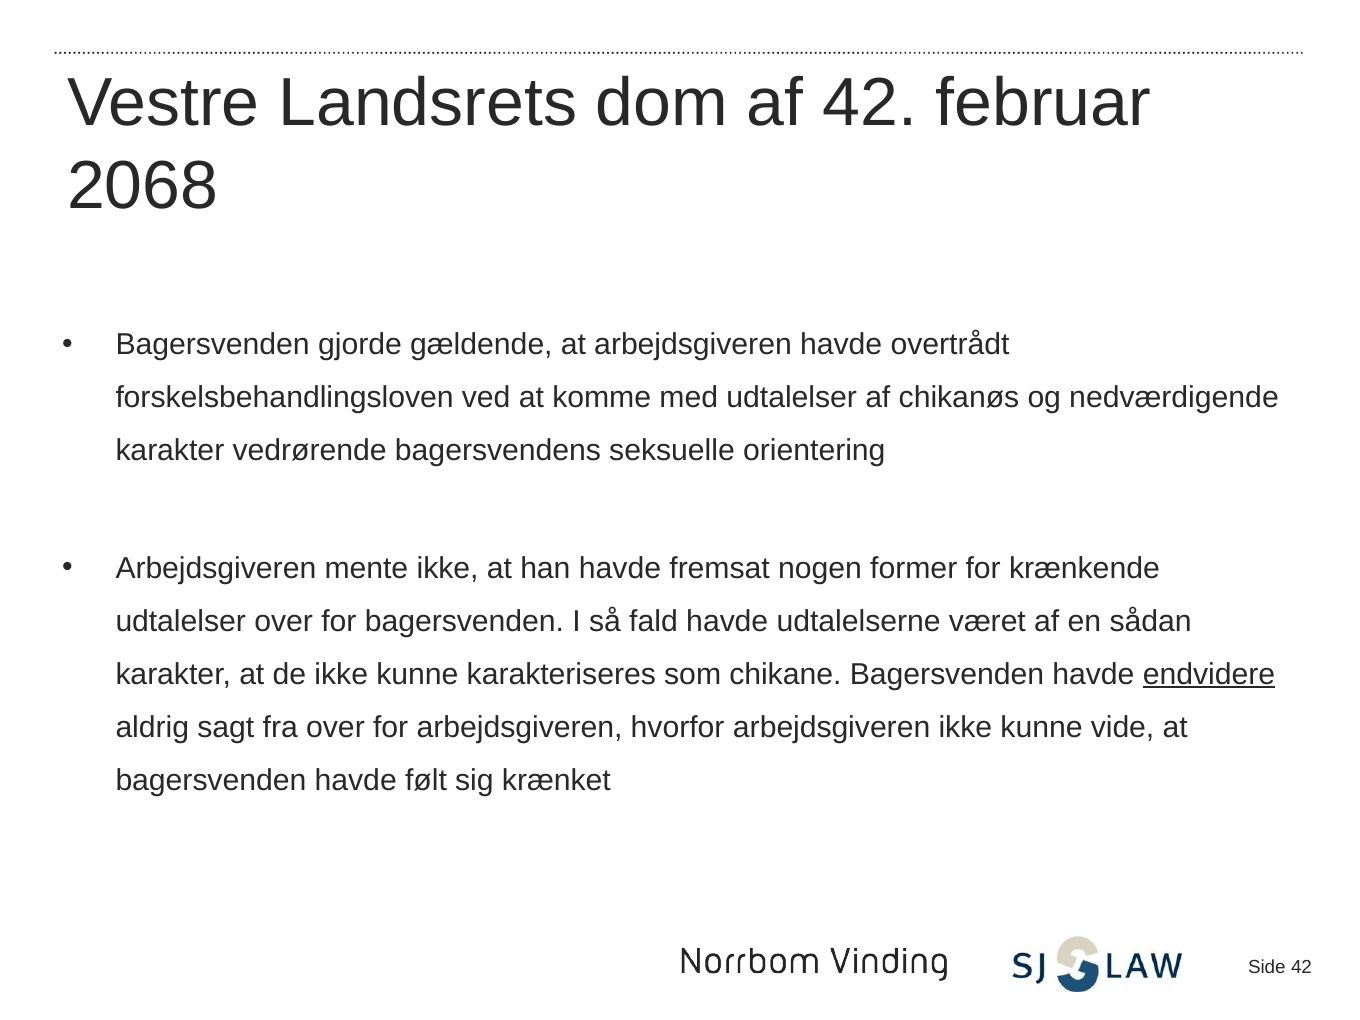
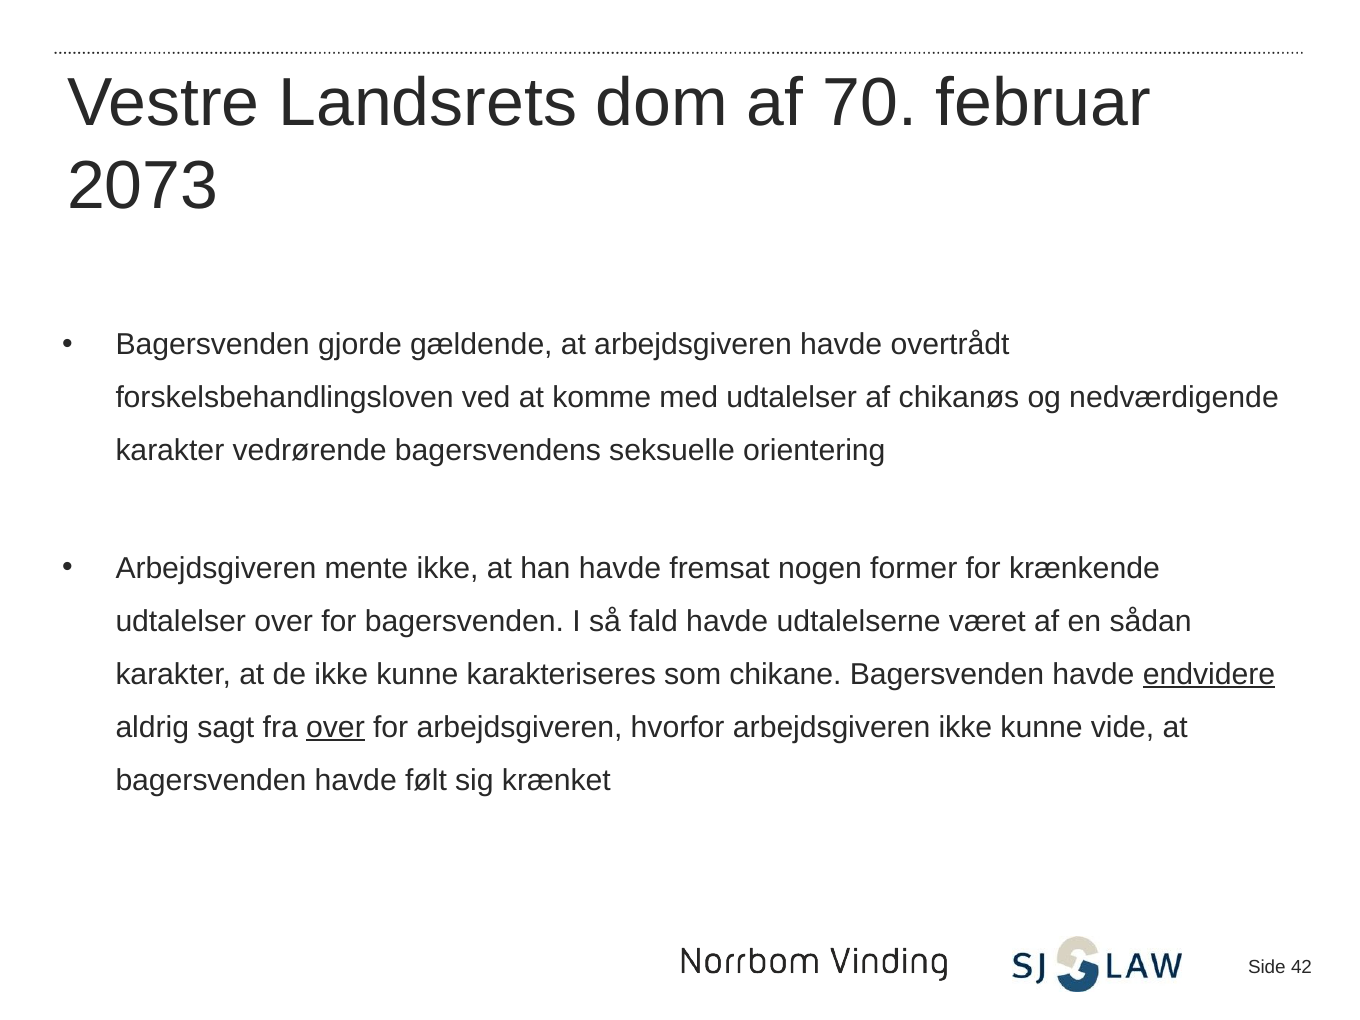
af 42: 42 -> 70 (870, 103)
2068: 2068 -> 2073 (143, 186)
over underline: none -> present (335, 727)
